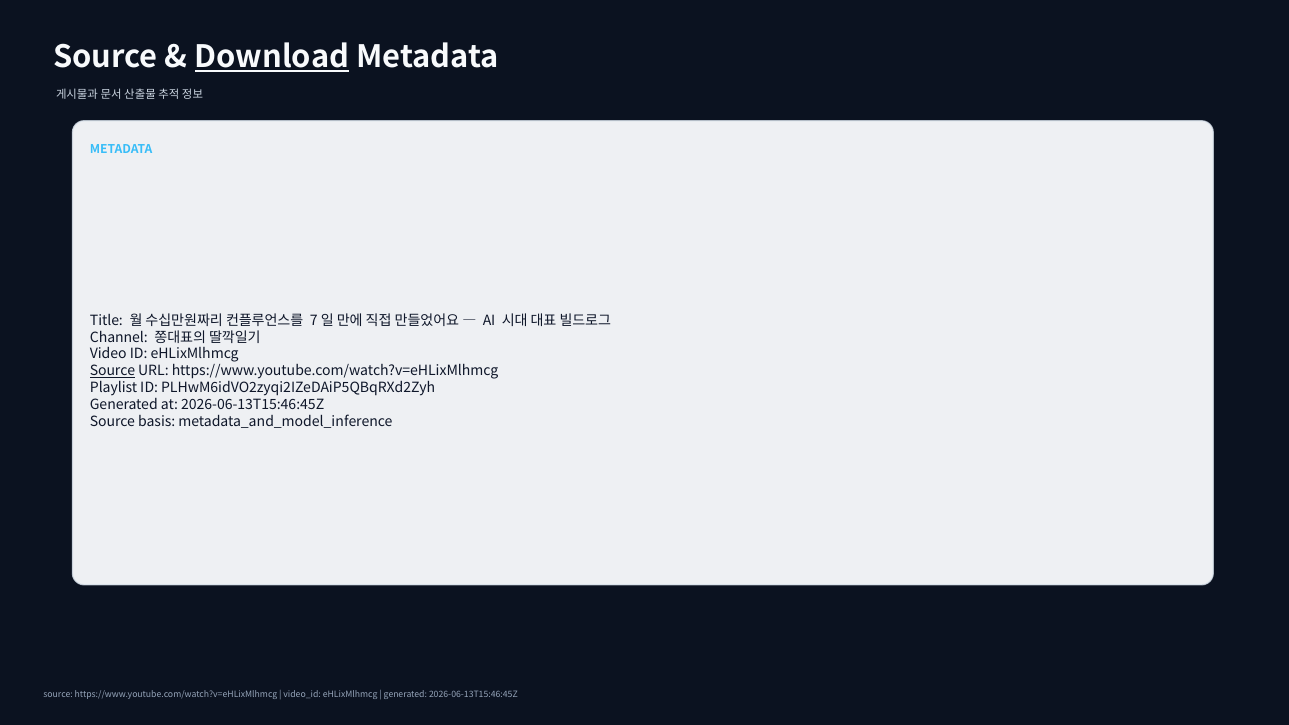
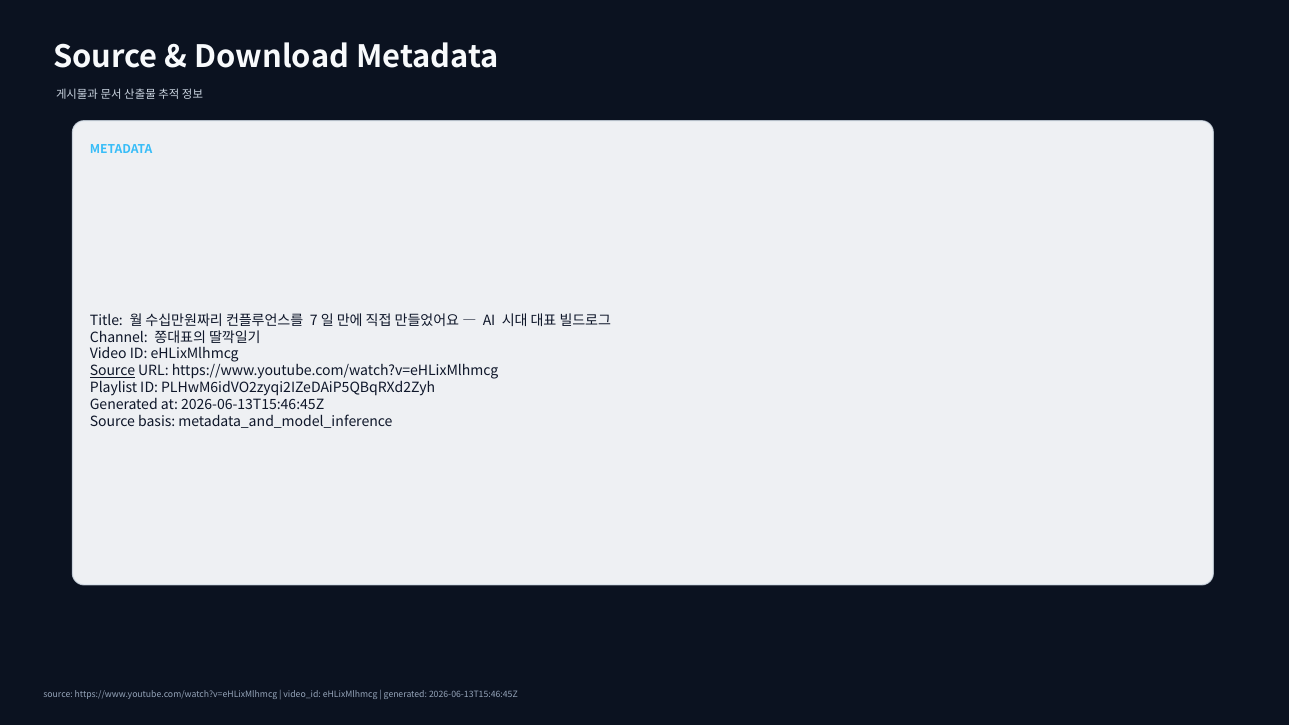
Download underline: present -> none (272, 58)
